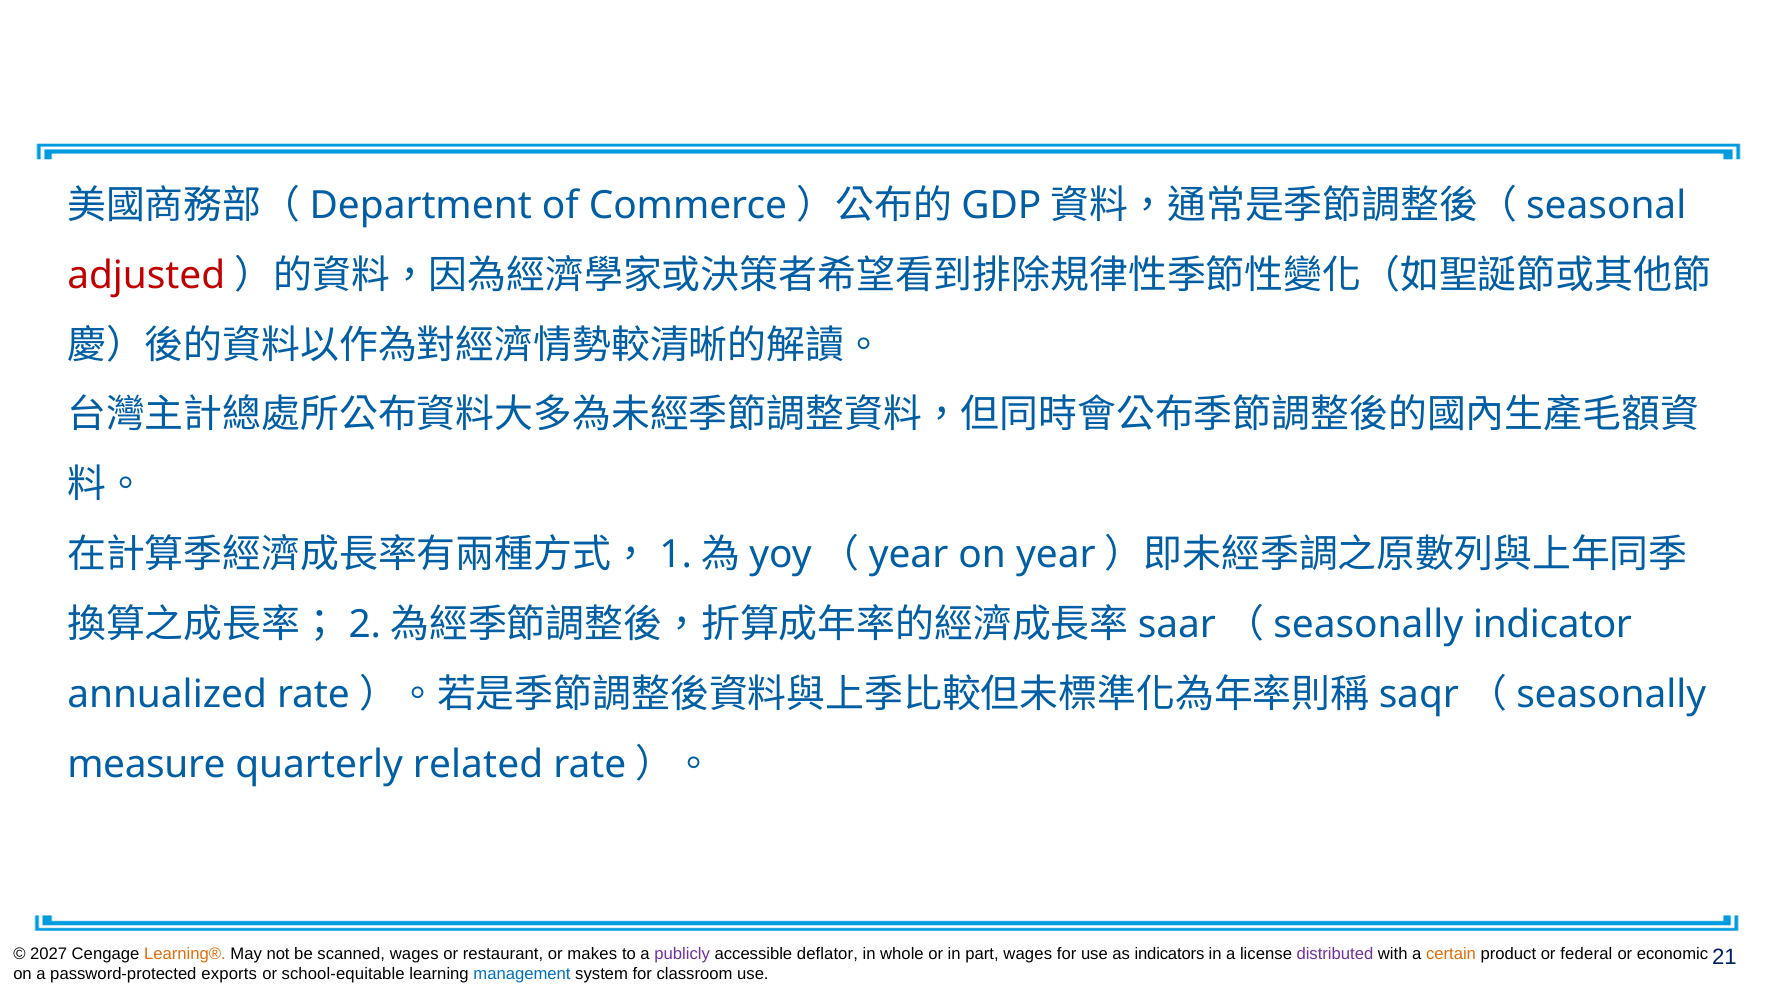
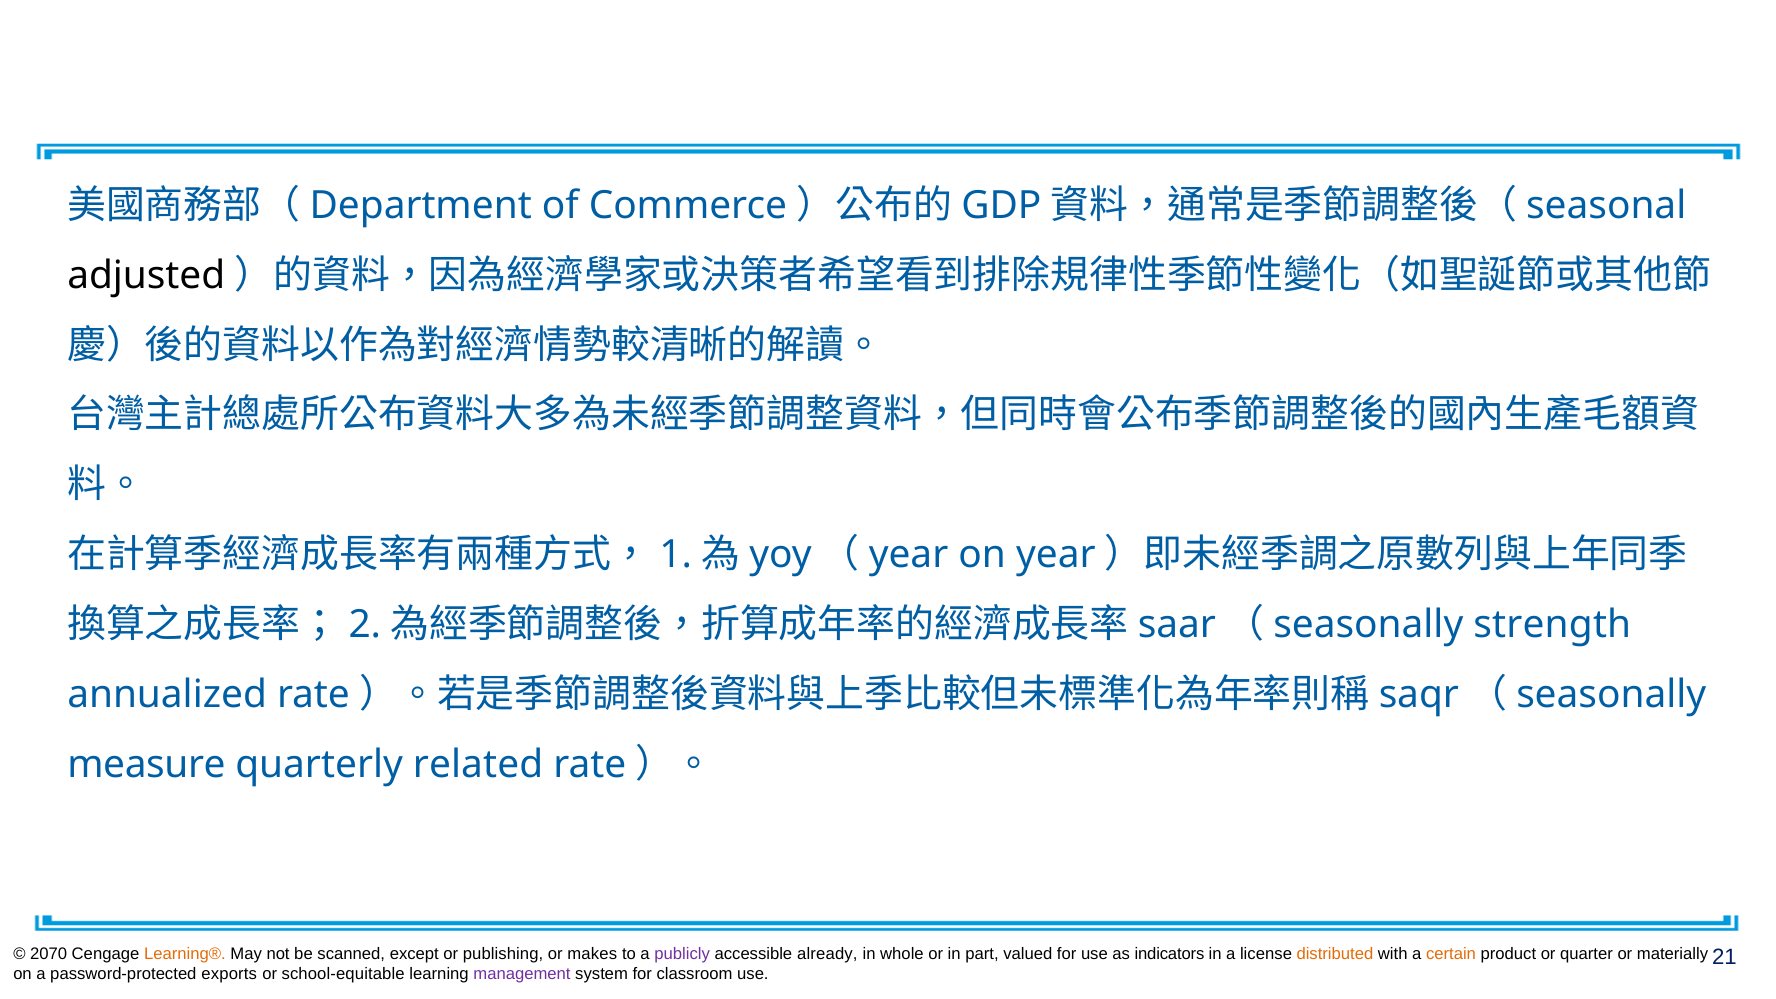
adjusted colour: red -> black (146, 275)
indicator: indicator -> strength (1552, 625)
2027: 2027 -> 2070 (49, 954)
scanned wages: wages -> except (414, 954)
restaurant: restaurant -> publishing (503, 954)
deflator: deflator -> already (827, 954)
part wages: wages -> valued (1028, 954)
distributed colour: purple -> orange (1335, 954)
federal: federal -> quarter (1587, 954)
economic: economic -> materially (1673, 954)
management colour: blue -> purple (522, 974)
